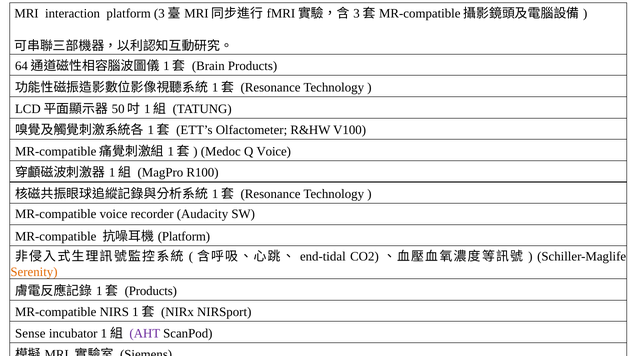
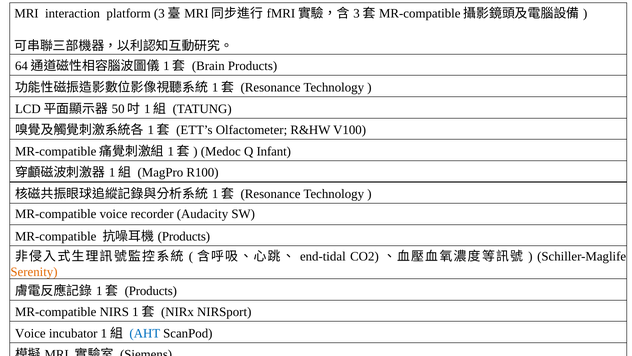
Q Voice: Voice -> Infant (274, 151)
Platform: Platform -> Products (184, 236)
Sense: Sense -> Voice (30, 333)
AHT colour: purple -> blue (145, 333)
